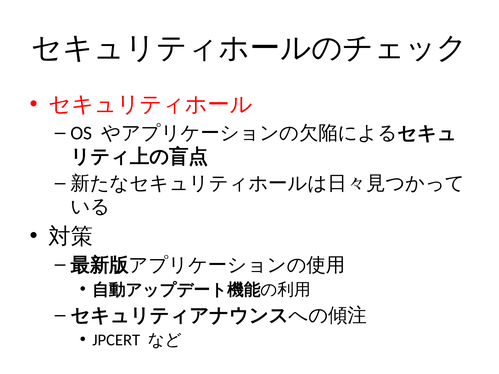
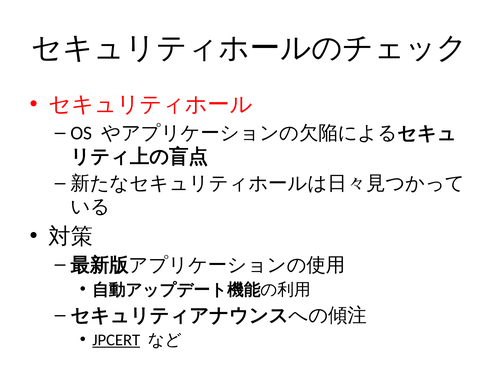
JPCERT underline: none -> present (116, 340)
